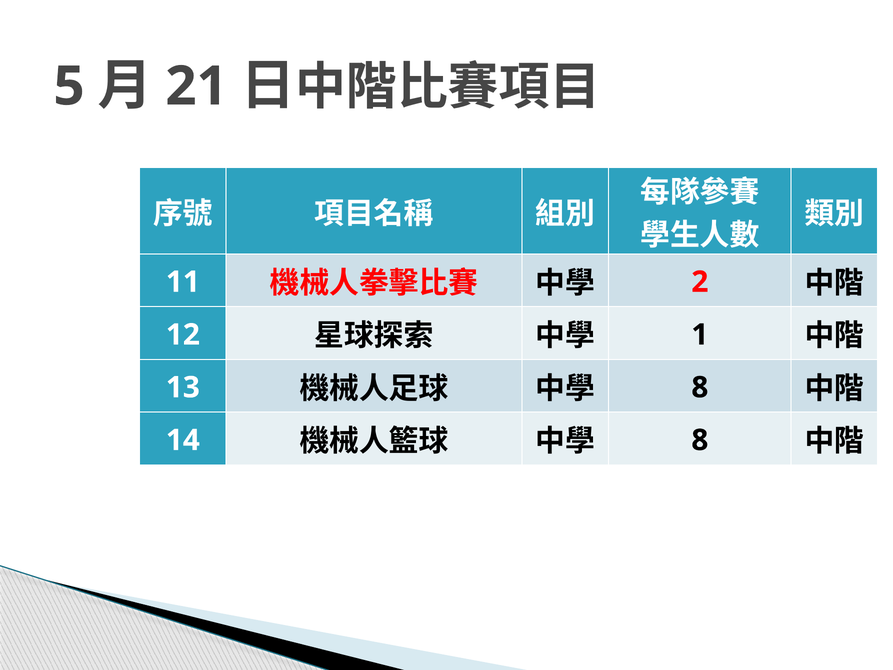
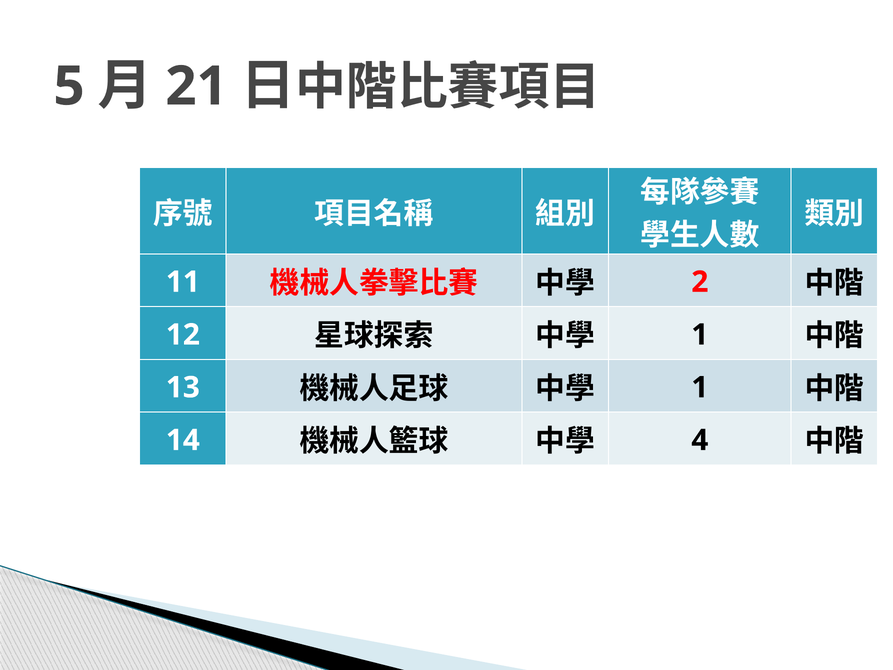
8: 8 -> 1 (700, 387)
8: 8 -> 4 (700, 440)
